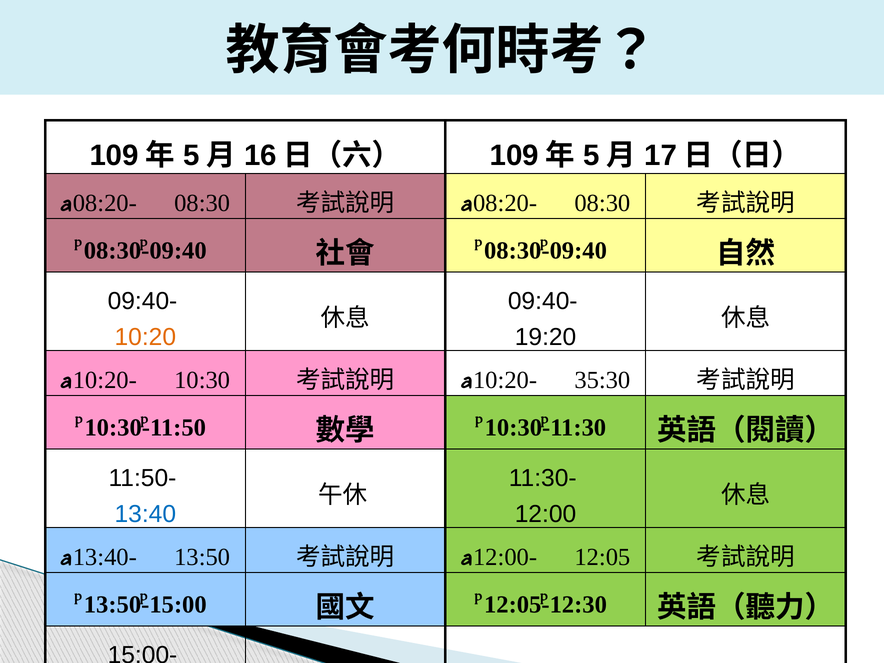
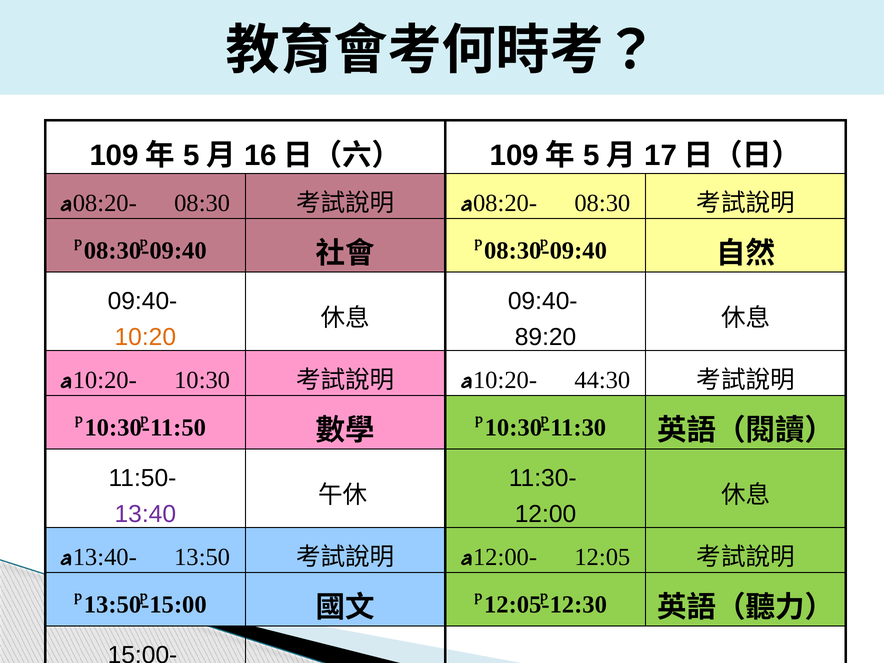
19:20: 19:20 -> 89:20 (546, 337)
35:30: 35:30 -> 44:30 (602, 380)
13:40 colour: blue -> purple (145, 514)
